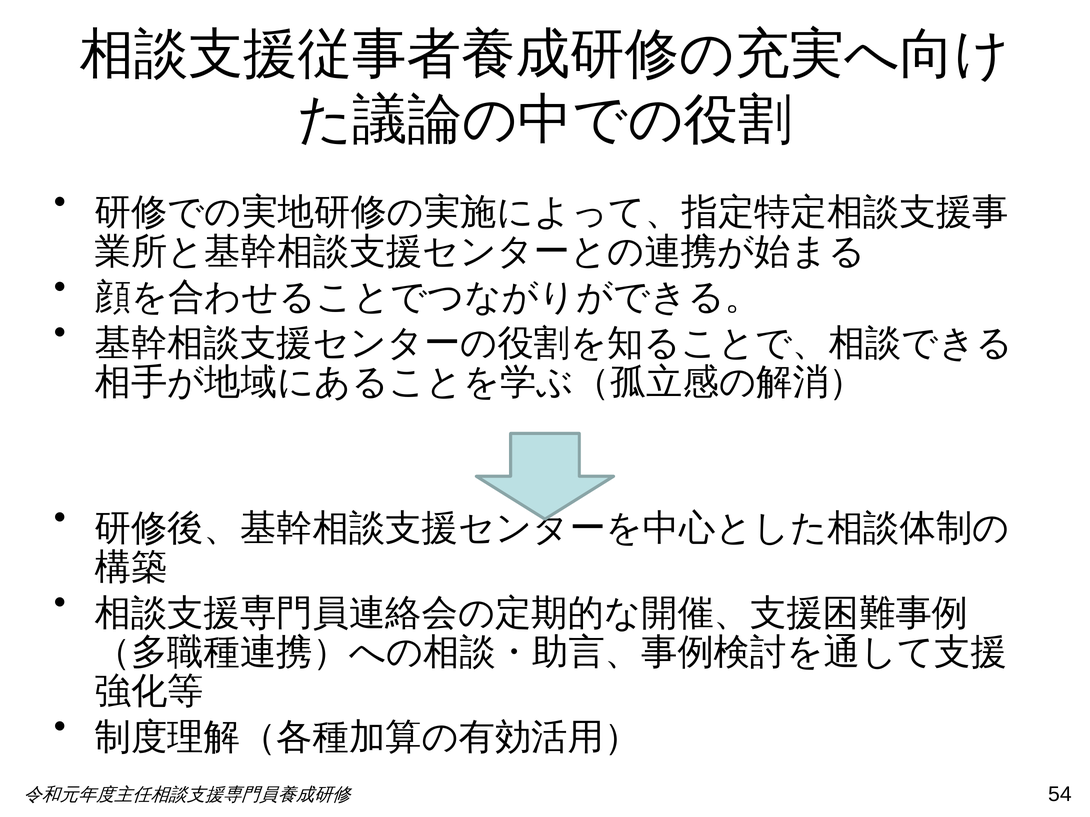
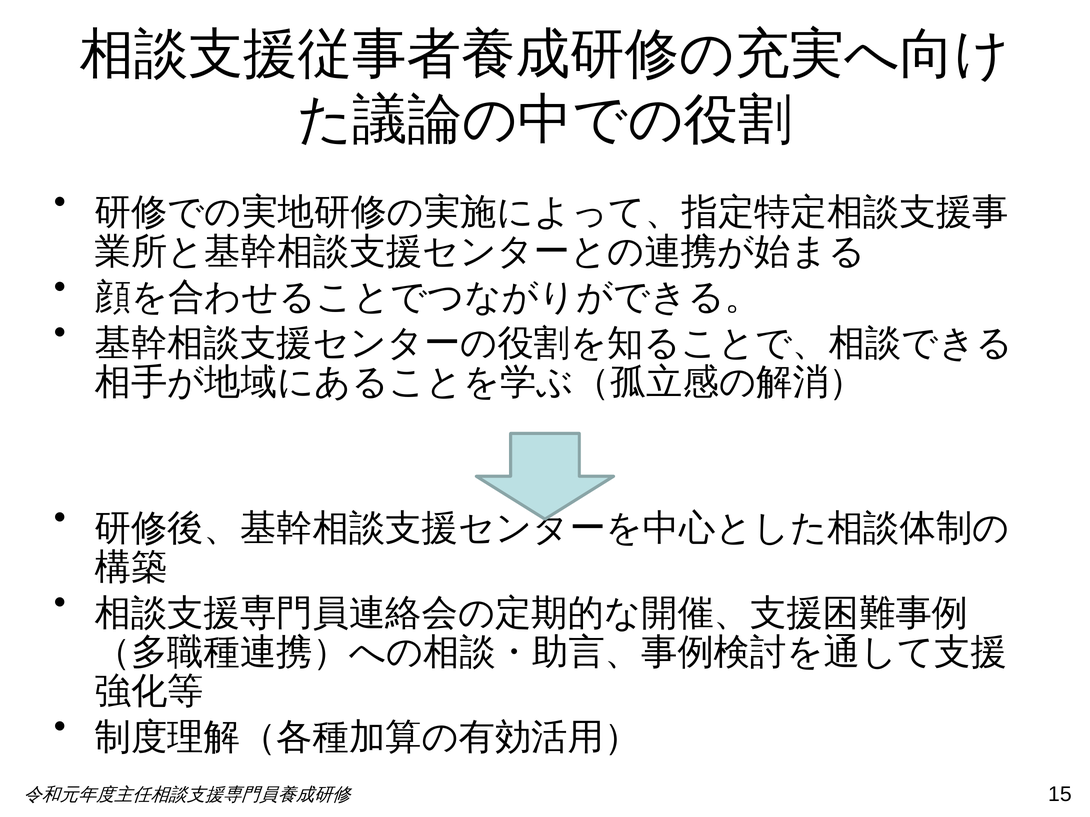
54: 54 -> 15 (1060, 794)
